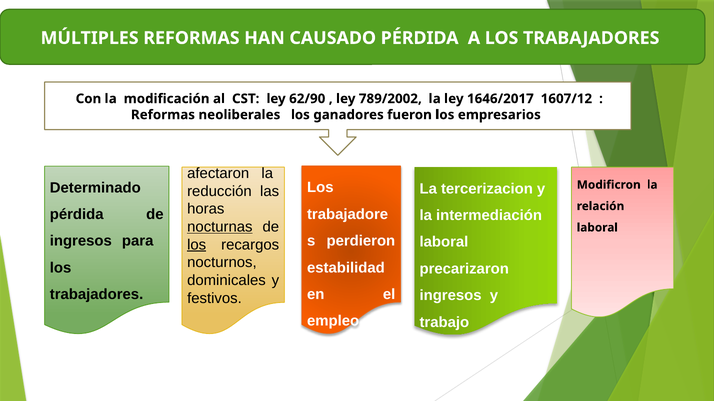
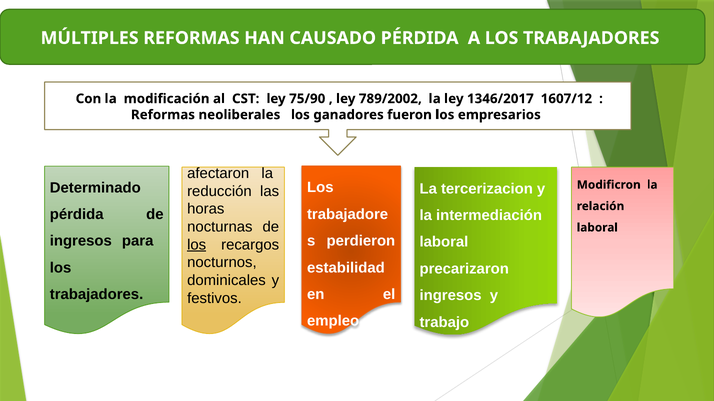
62/90: 62/90 -> 75/90 (307, 99)
1646/2017: 1646/2017 -> 1346/2017 (500, 99)
nocturnas underline: present -> none (220, 227)
